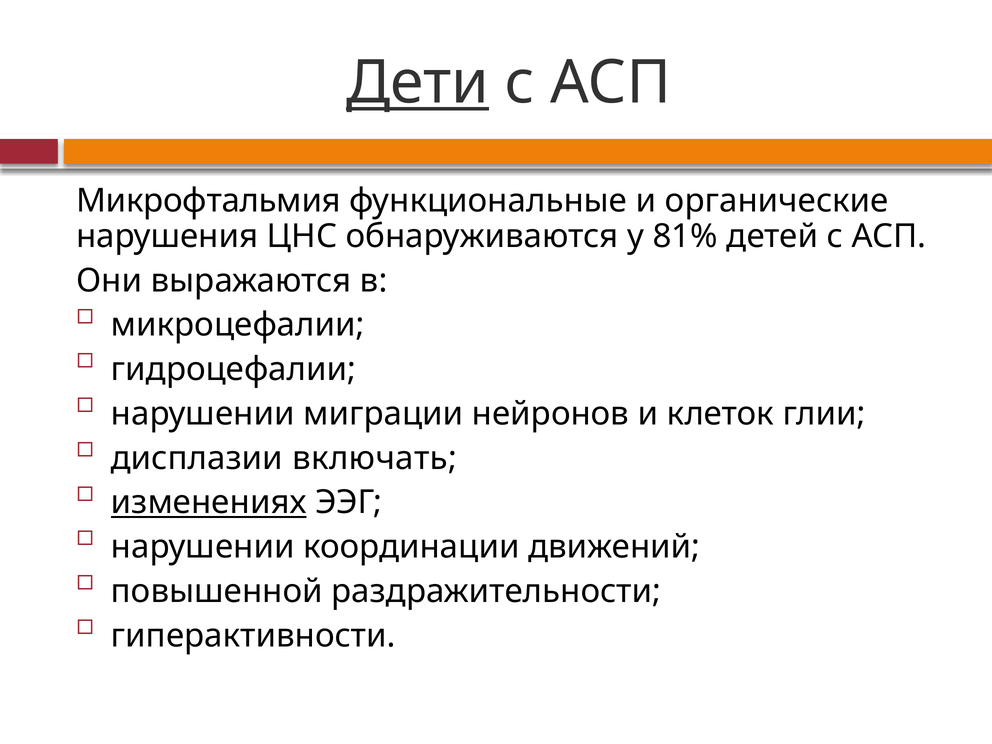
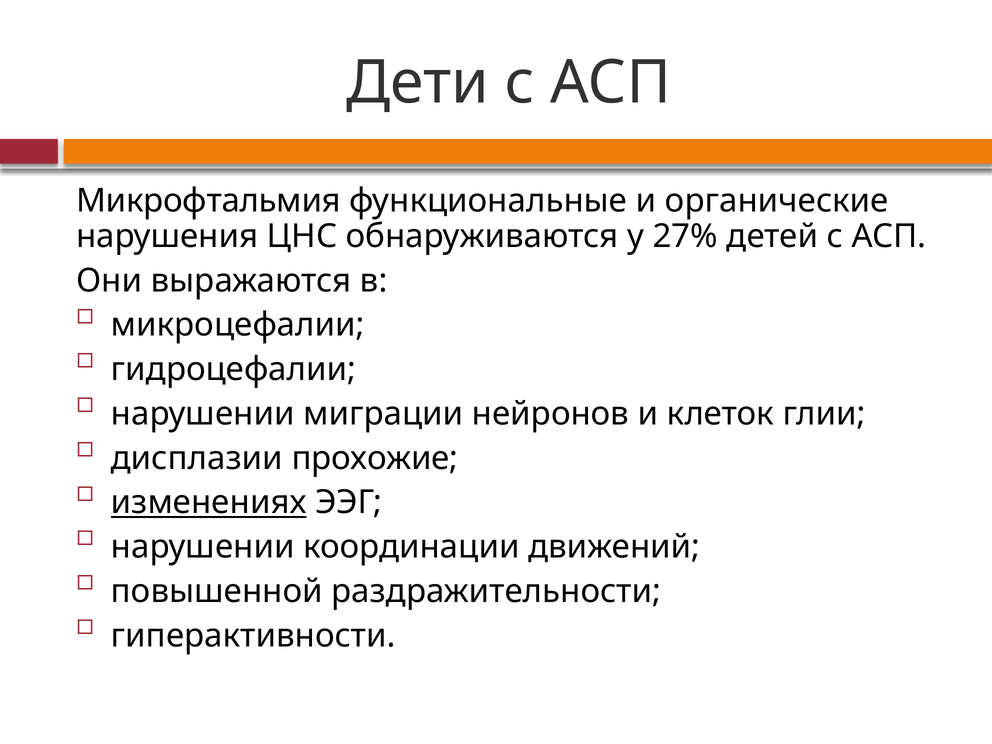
Дети underline: present -> none (418, 83)
81%: 81% -> 27% (685, 236)
включать: включать -> прохожие (375, 458)
